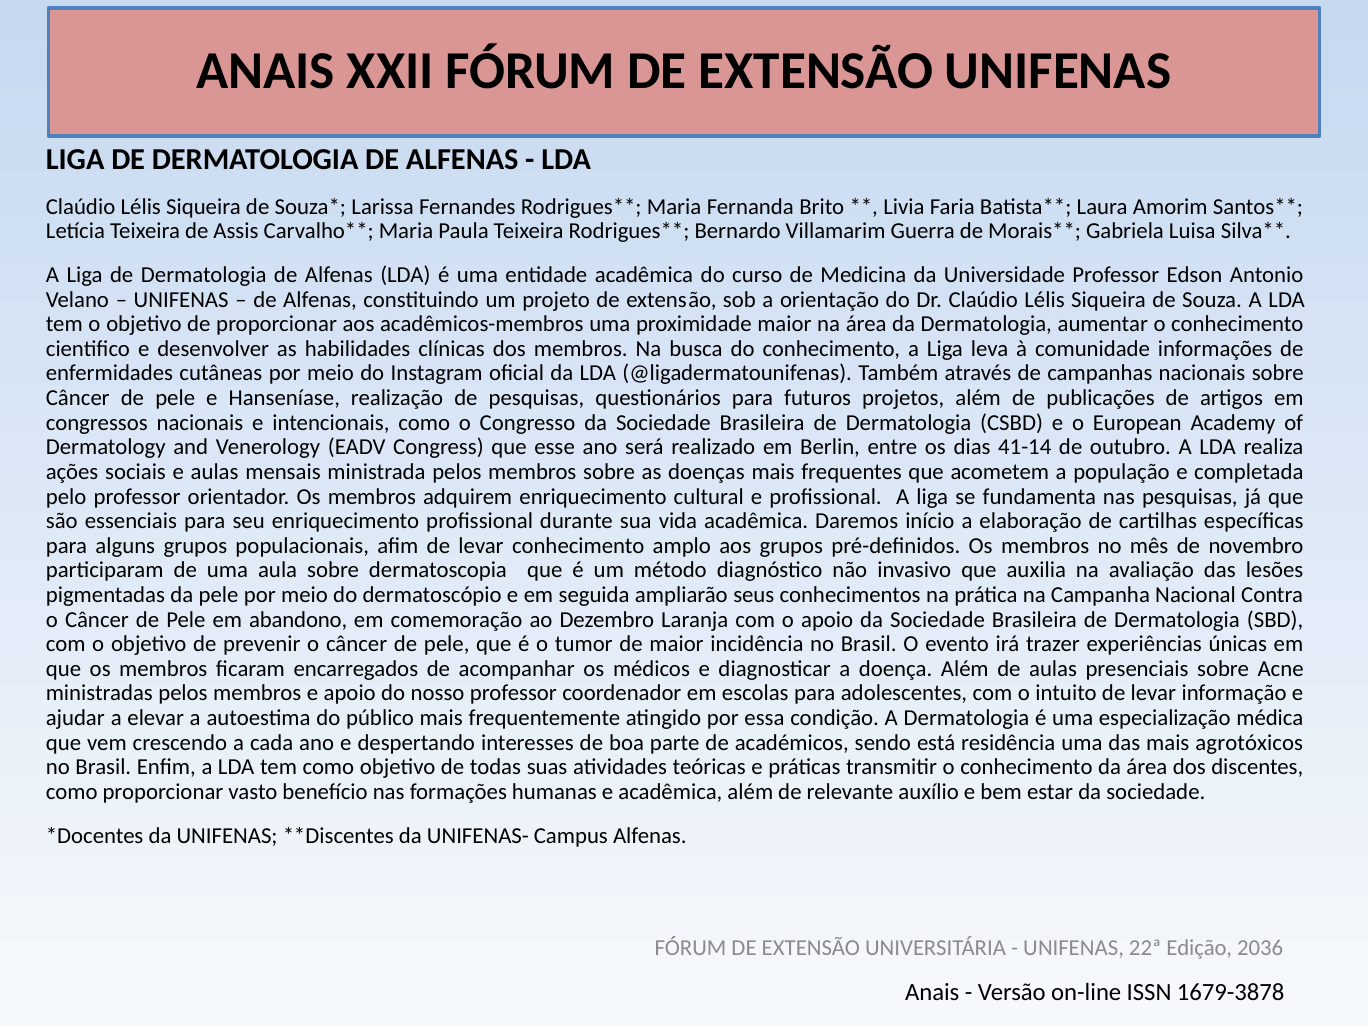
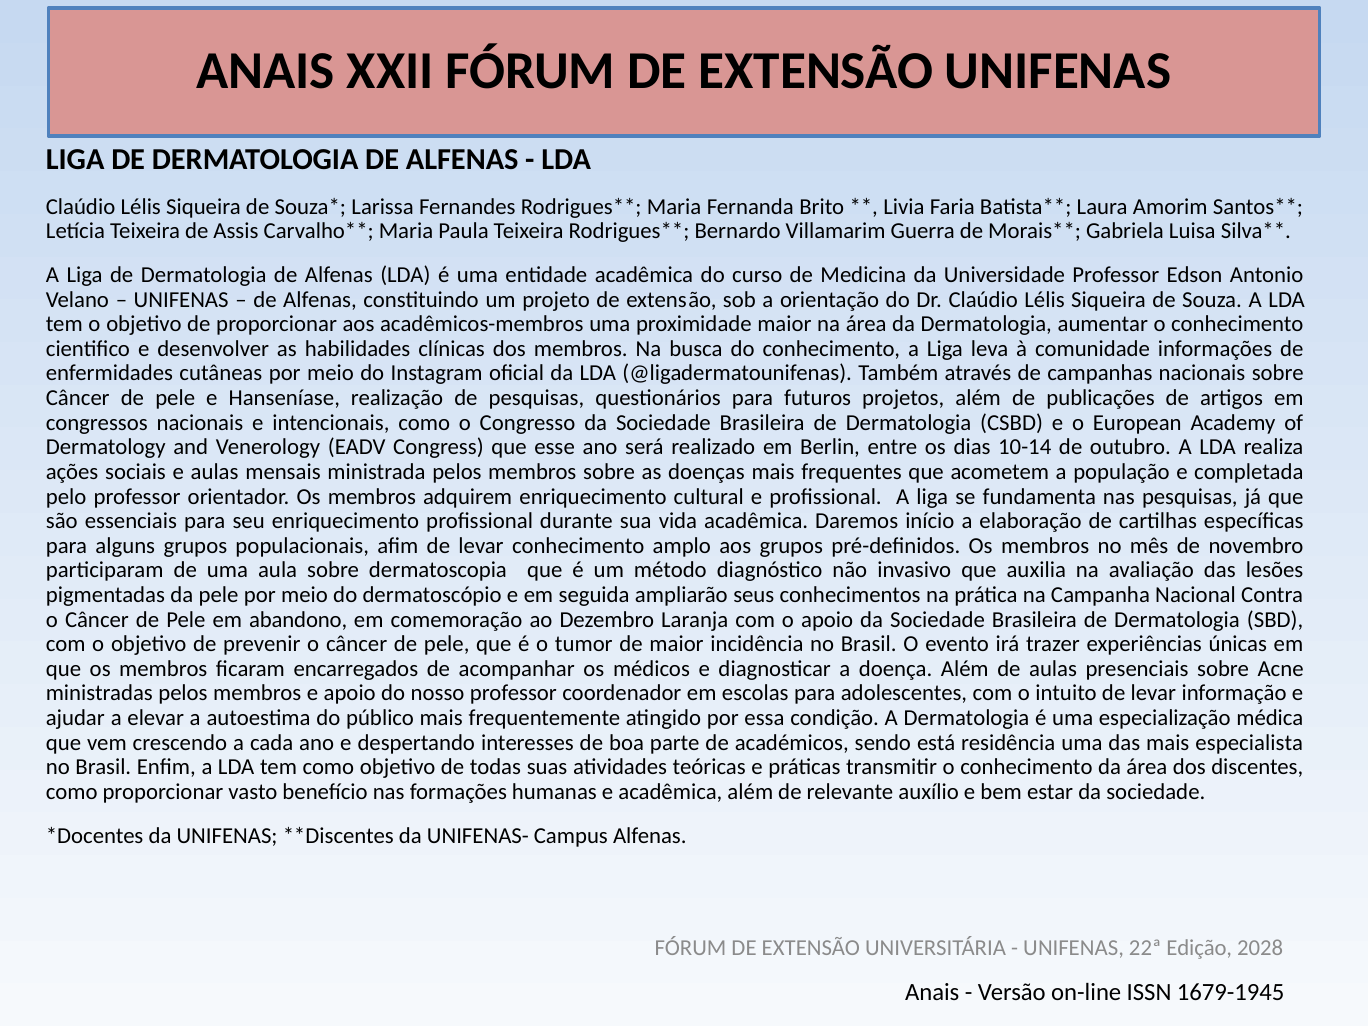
41-14: 41-14 -> 10-14 (1025, 447)
agrotóxicos: agrotóxicos -> especialista (1249, 743)
2036: 2036 -> 2028 (1260, 948)
1679-3878: 1679-3878 -> 1679-1945 (1231, 993)
